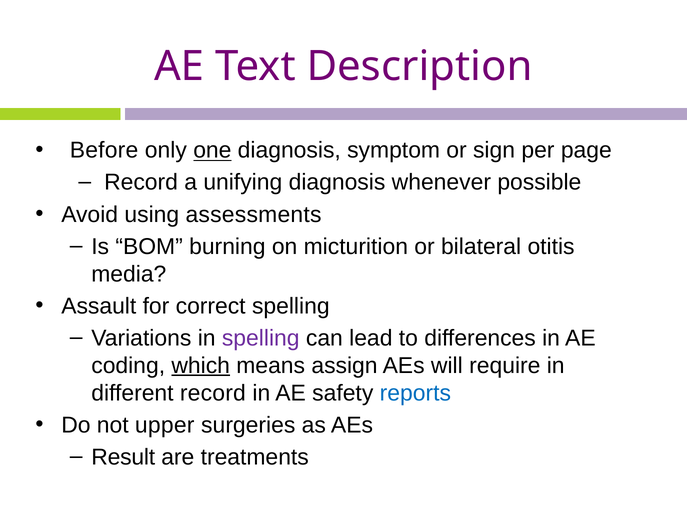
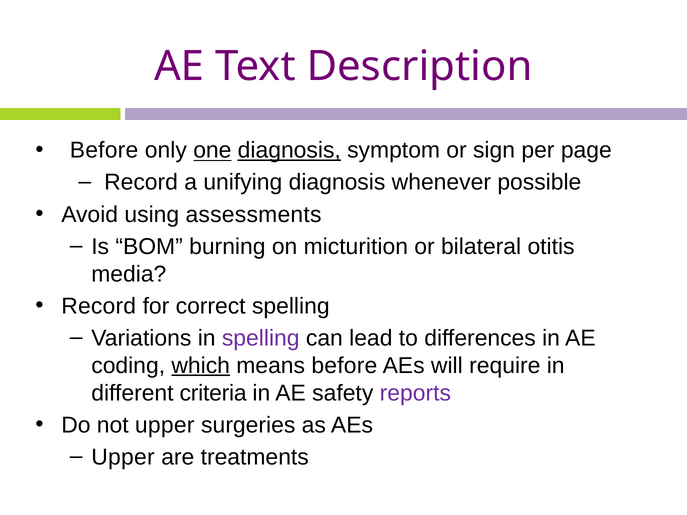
diagnosis underline: none -> present (289, 150)
Assault: Assault -> Record (99, 306)
means assign: assign -> before (344, 366)
different record: record -> criteria (213, 393)
reports colour: blue -> purple (415, 393)
Result: Result -> Upper (123, 457)
